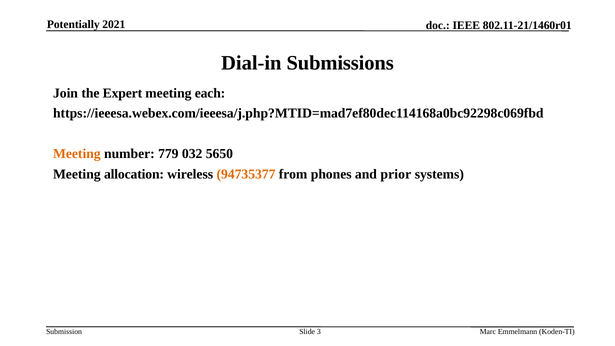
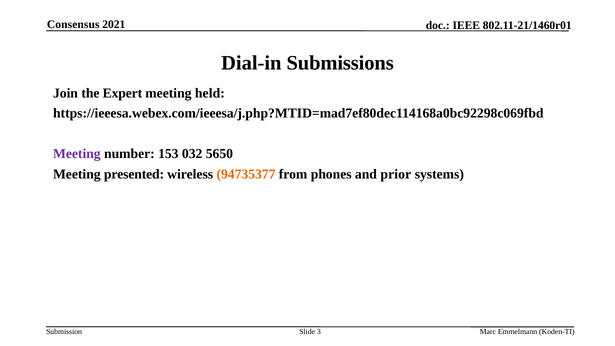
Potentially: Potentially -> Consensus (73, 24)
each: each -> held (210, 93)
Meeting colour: orange -> purple (77, 154)
779: 779 -> 153 (168, 154)
allocation: allocation -> presented (134, 174)
